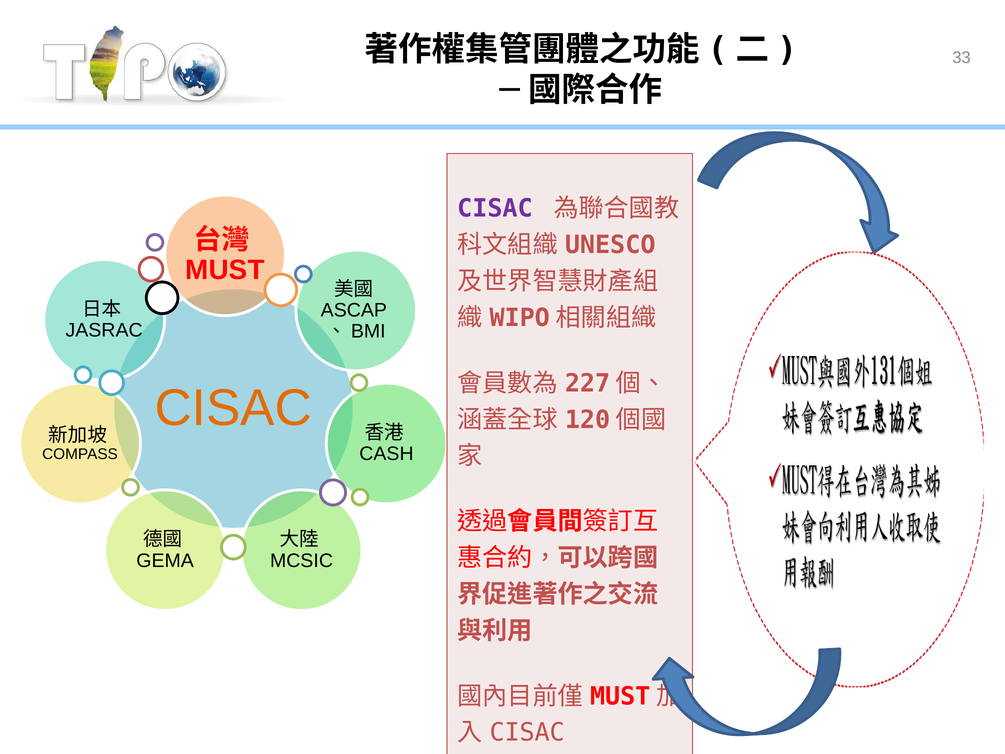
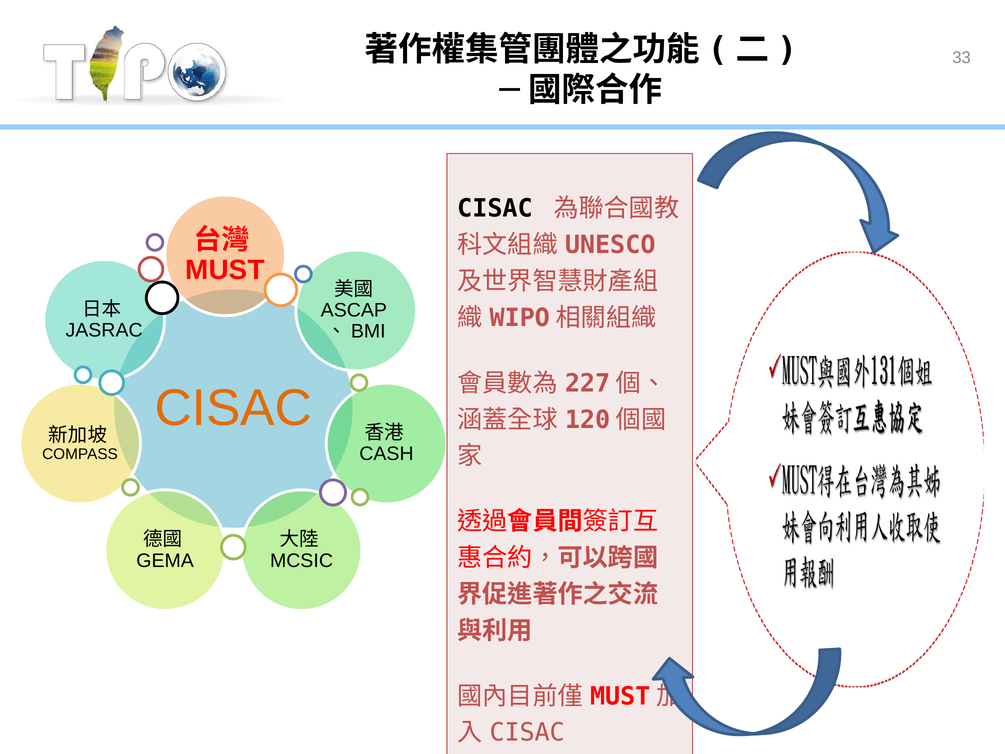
CISAC colour: purple -> black (495, 209)
